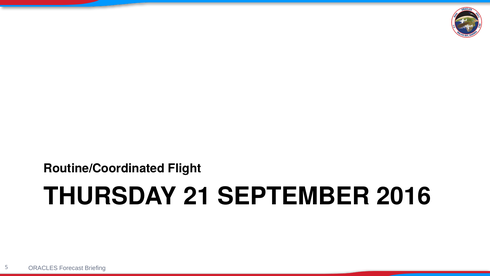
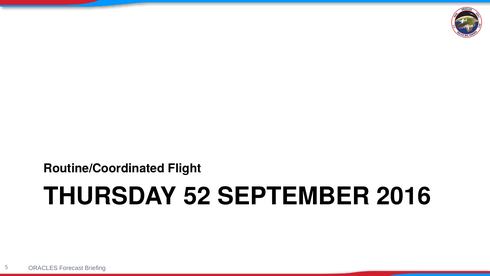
21: 21 -> 52 (197, 196)
